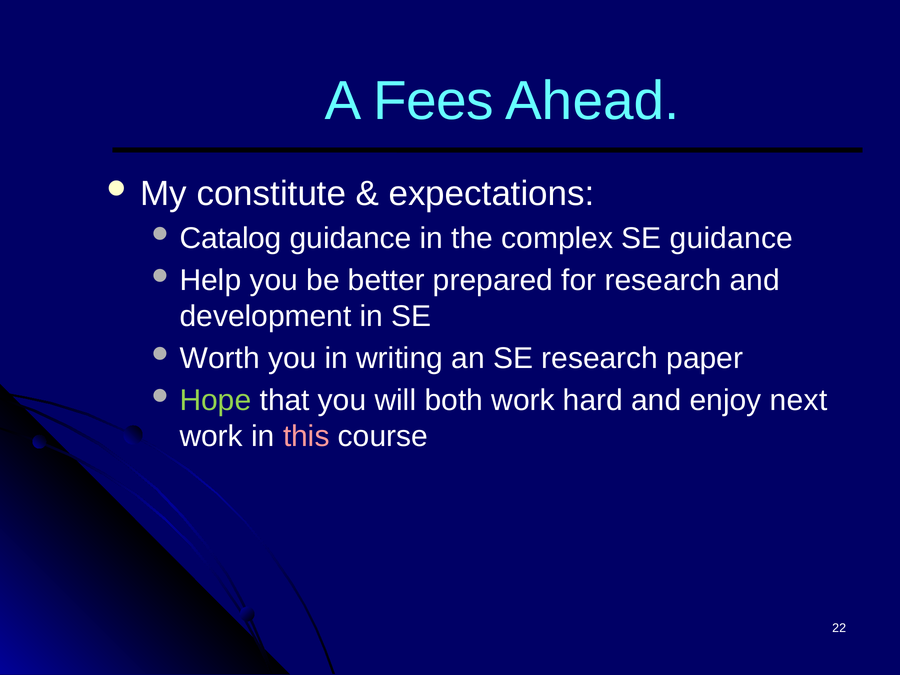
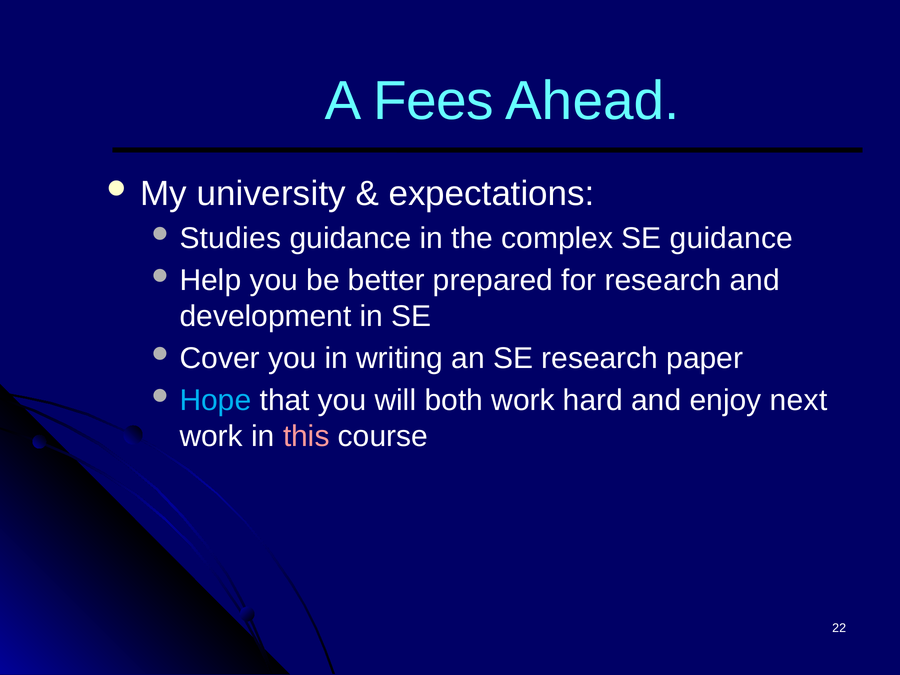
constitute: constitute -> university (271, 194)
Catalog: Catalog -> Studies (230, 238)
Worth: Worth -> Cover (220, 358)
Hope colour: light green -> light blue (216, 400)
